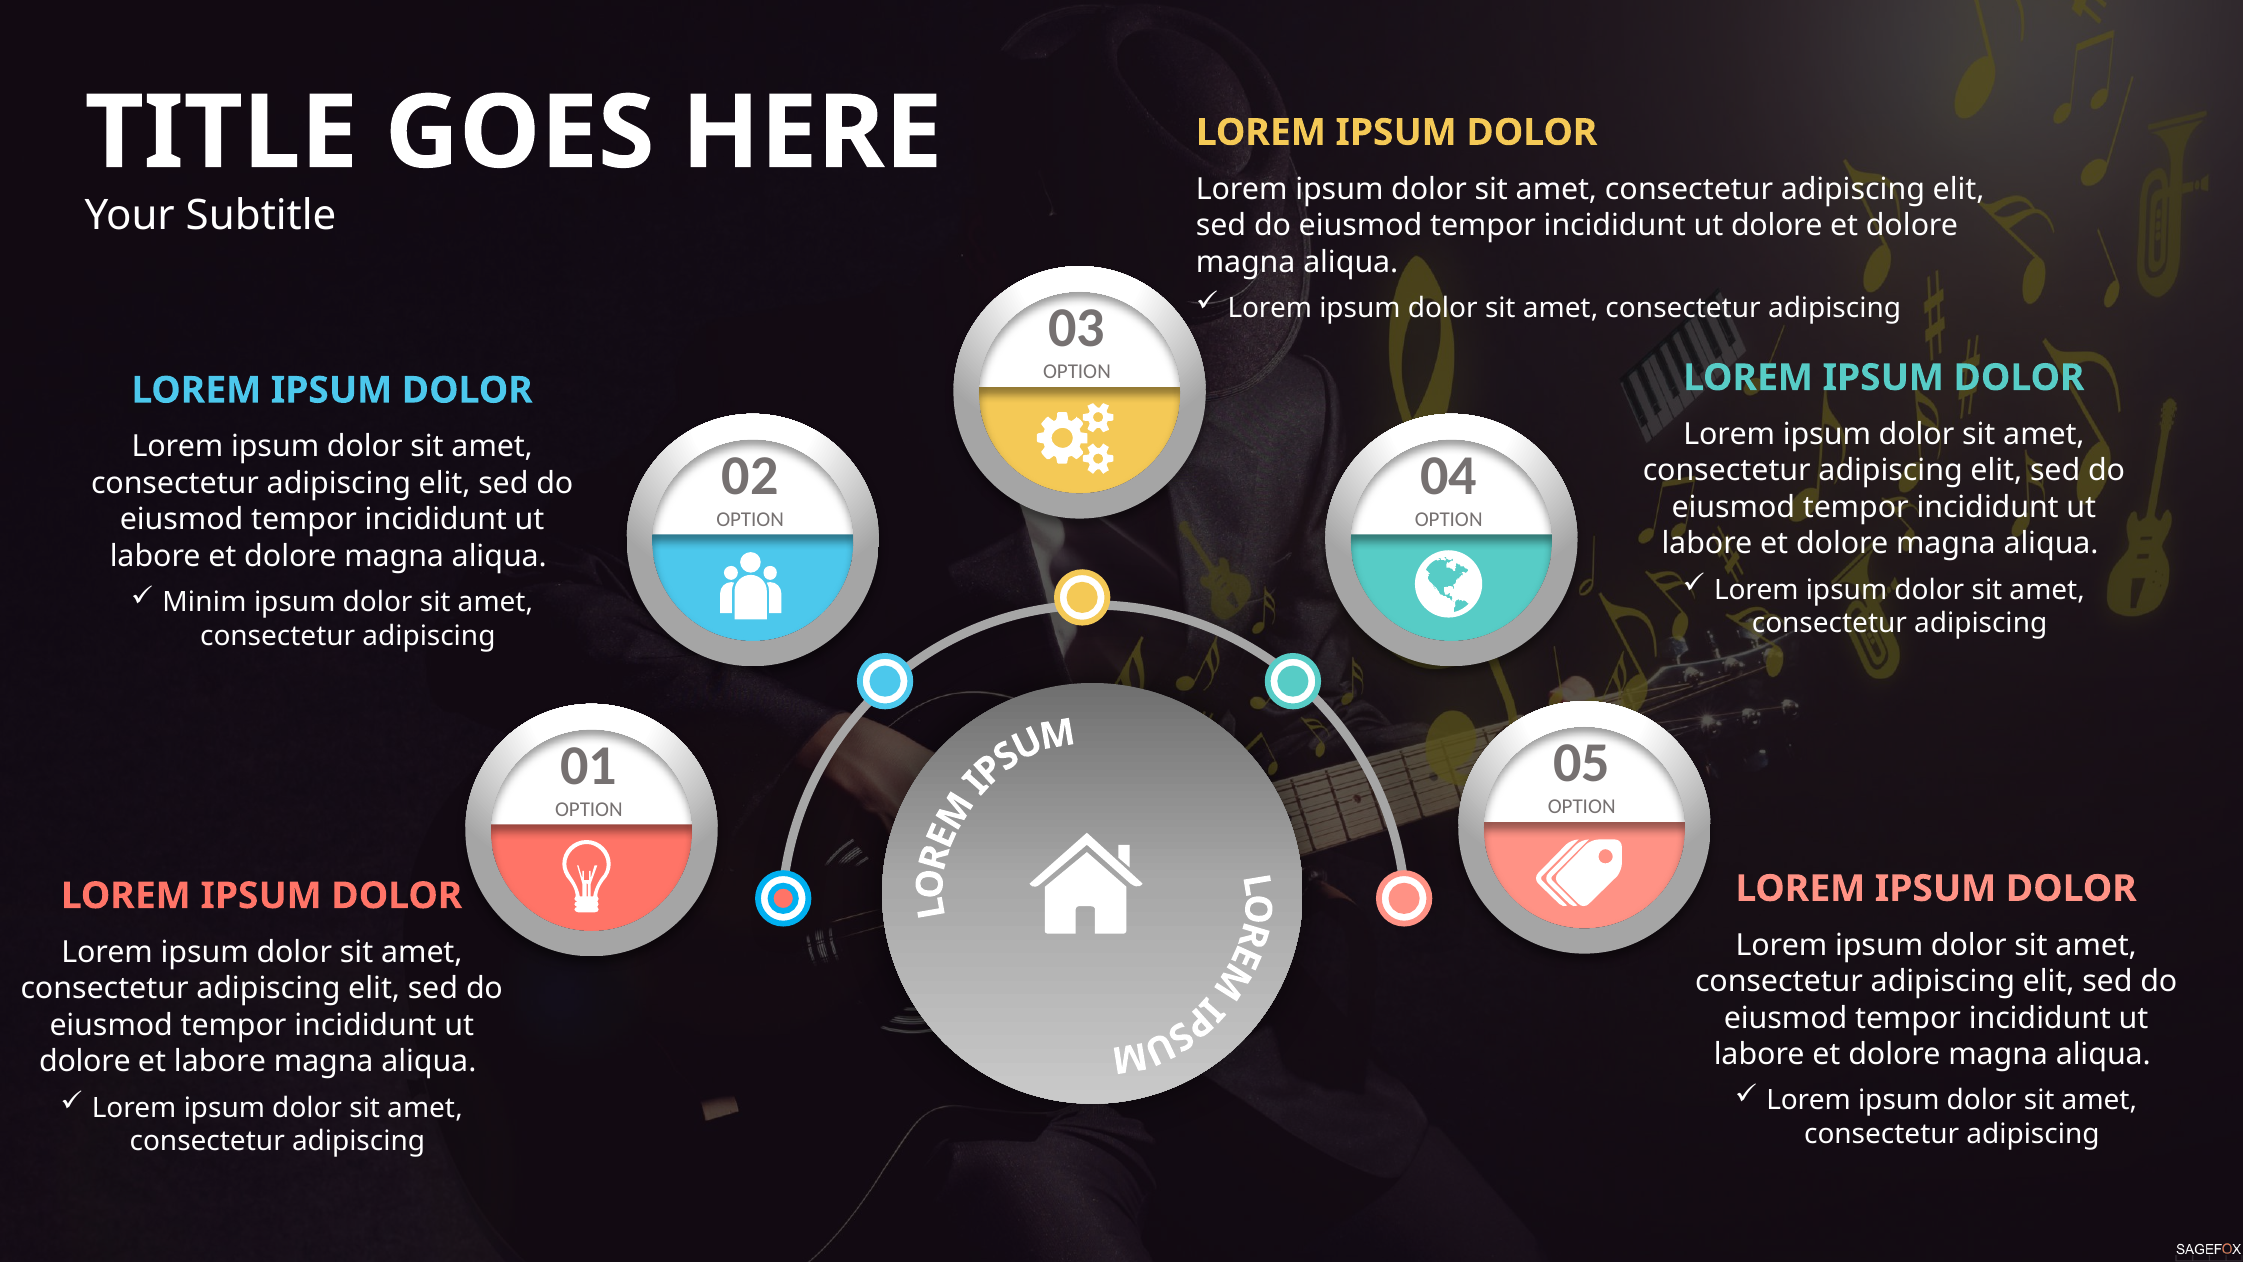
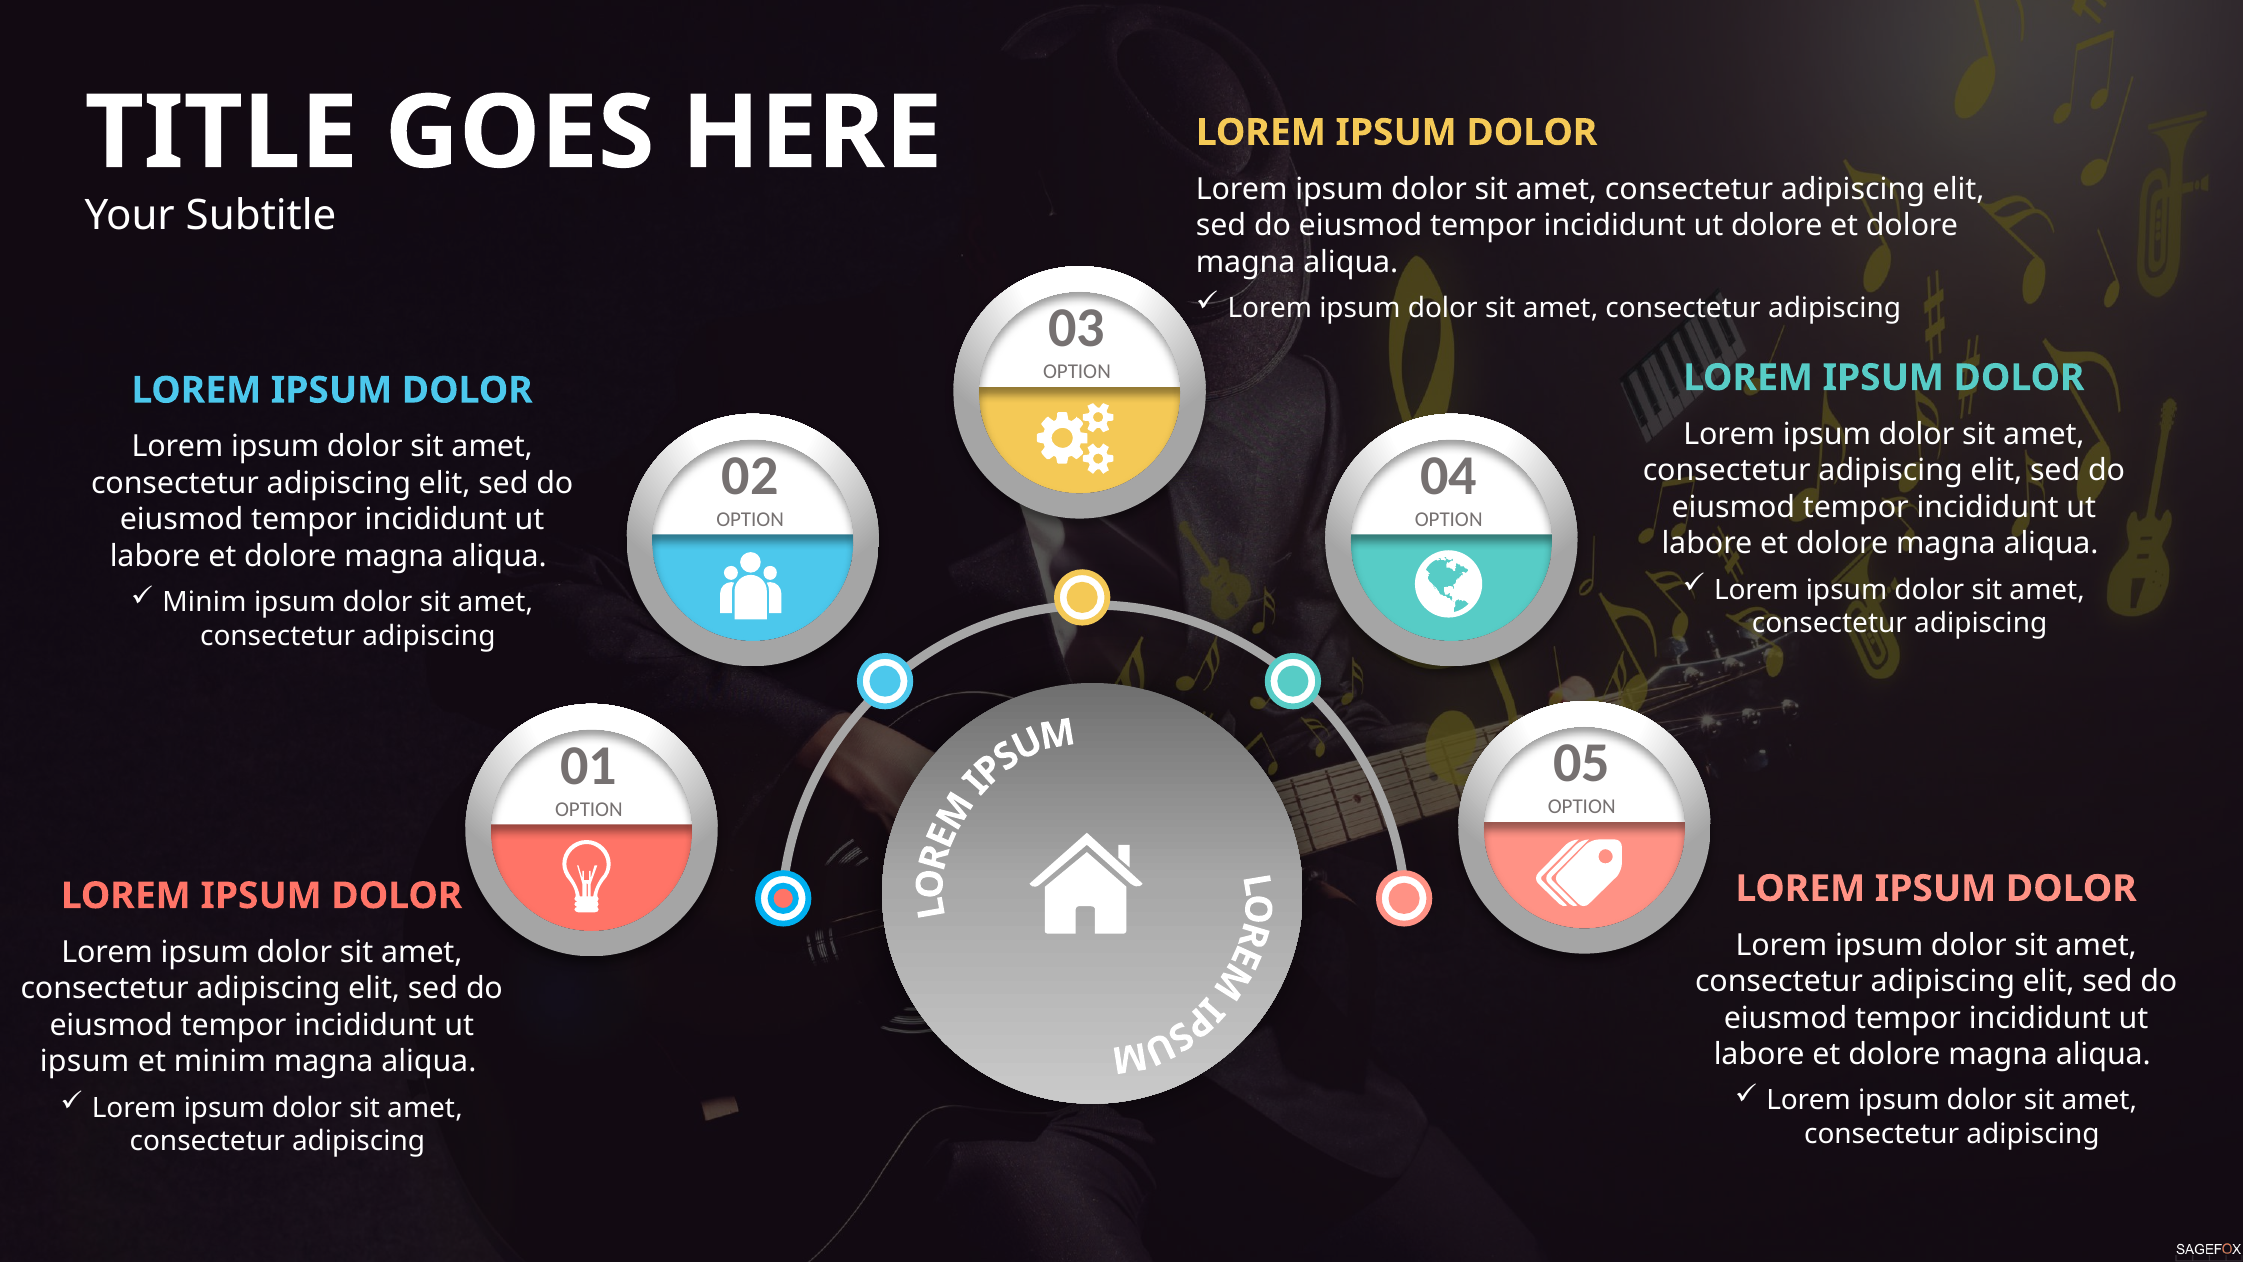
dolore: dolore -> ipsum (85, 1062)
et labore: labore -> minim (220, 1062)
